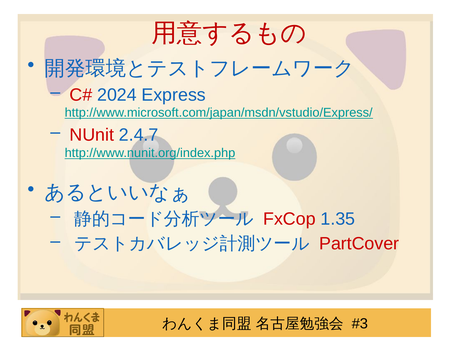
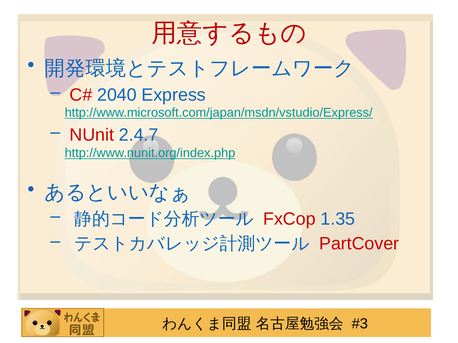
2024: 2024 -> 2040 (117, 95)
